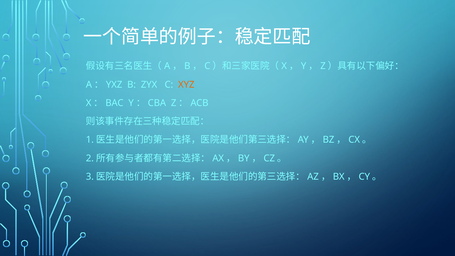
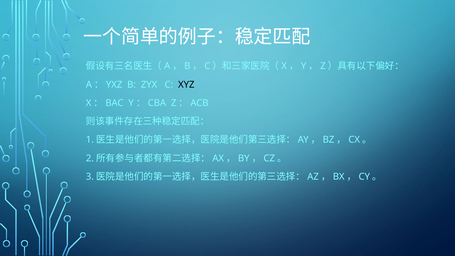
XYZ colour: orange -> black (186, 85)
